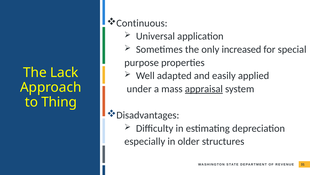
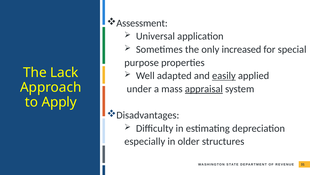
Continuous: Continuous -> Assessment (142, 23)
easily underline: none -> present (224, 75)
Thing: Thing -> Apply (59, 102)
